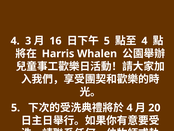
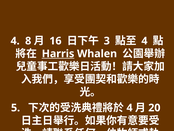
3: 3 -> 8 (28, 41)
5: 5 -> 3 (107, 41)
Harris underline: none -> present (58, 54)
